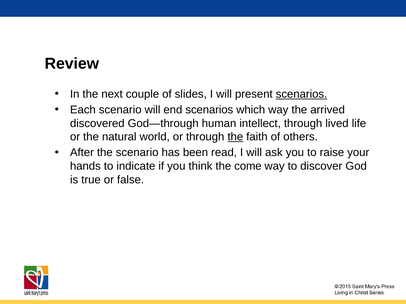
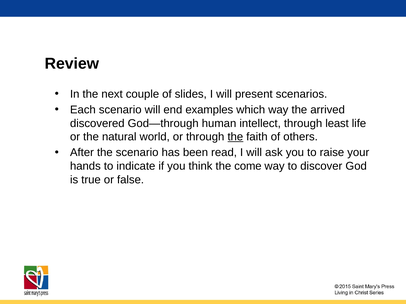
scenarios underline: present -> none (302, 94)
end scenarios: scenarios -> examples (209, 110)
lived: lived -> least (337, 124)
